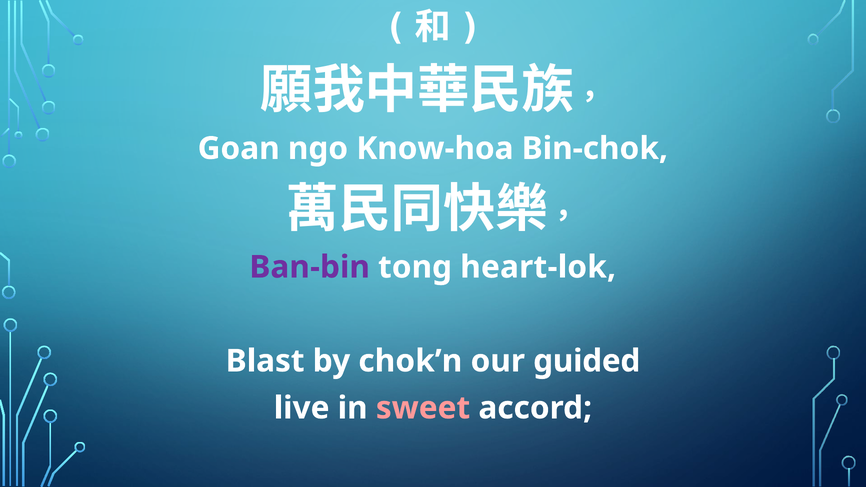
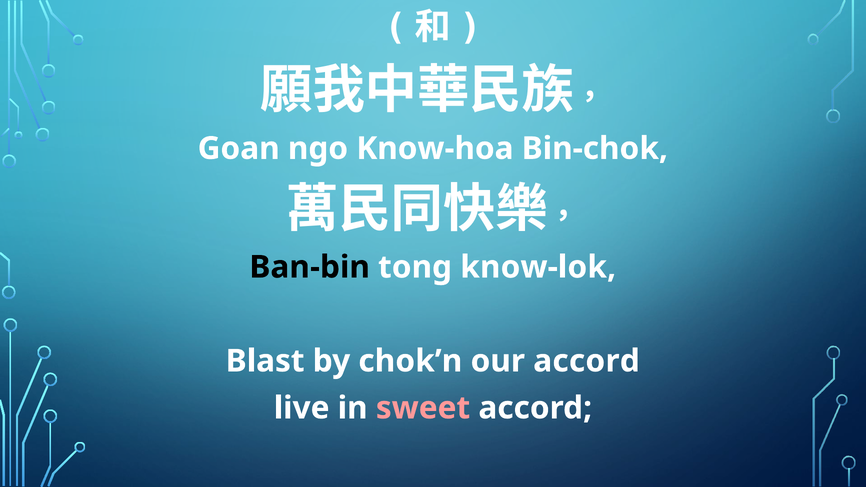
Ban-bin colour: purple -> black (310, 267)
heart-lok: heart-lok -> know-lok (538, 267)
our guided: guided -> accord (586, 361)
